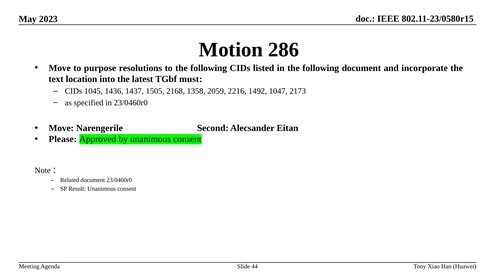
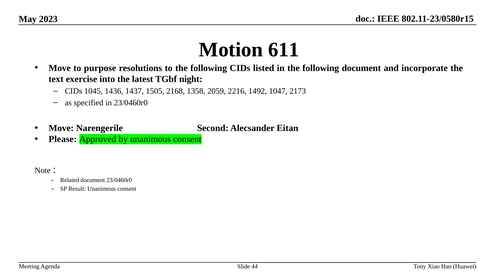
286: 286 -> 611 (284, 50)
location: location -> exercise (82, 79)
must: must -> night (191, 79)
